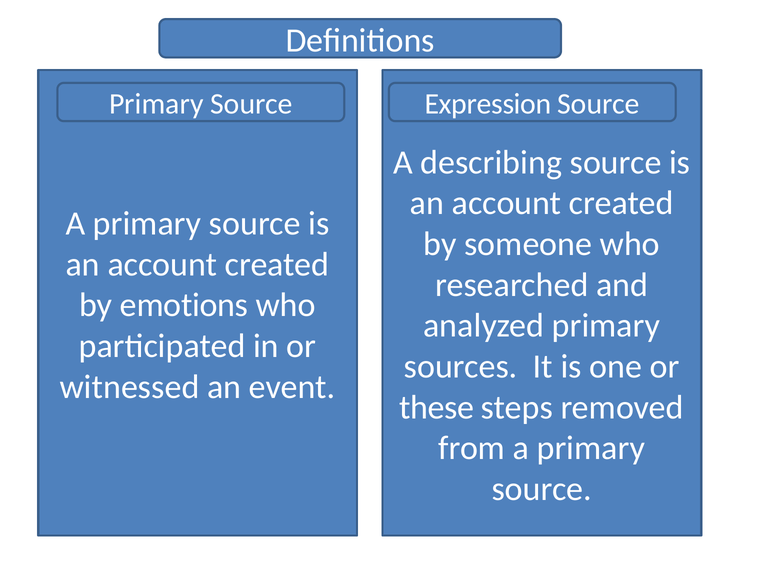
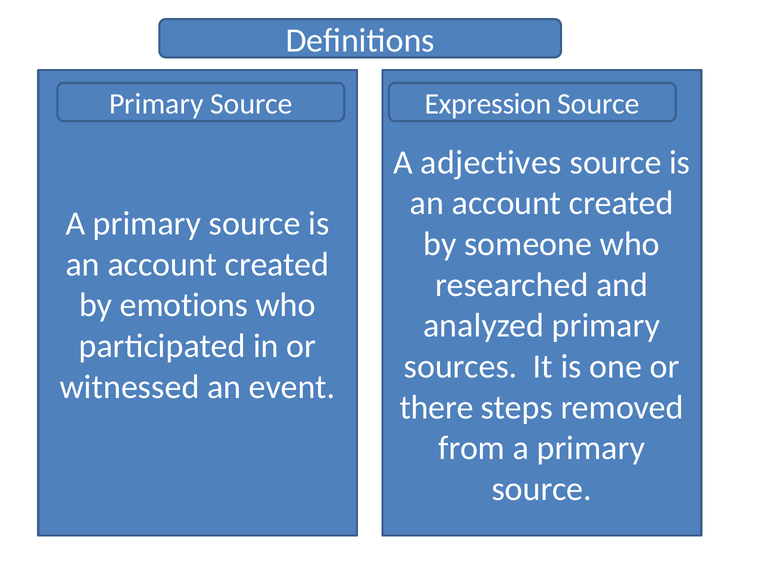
describing: describing -> adjectives (491, 162)
these: these -> there (437, 407)
